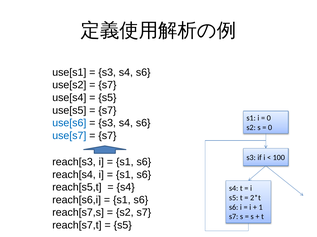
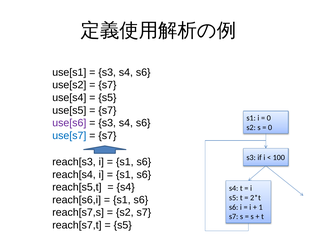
use[s6 colour: blue -> purple (69, 123)
